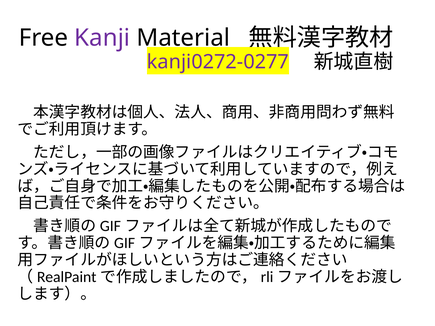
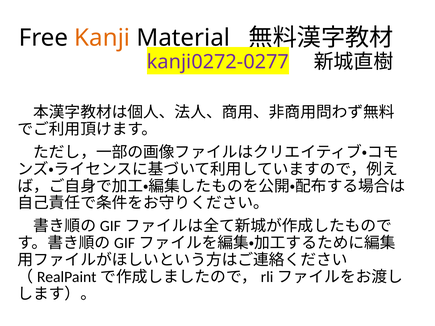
Kanji colour: purple -> orange (102, 38)
